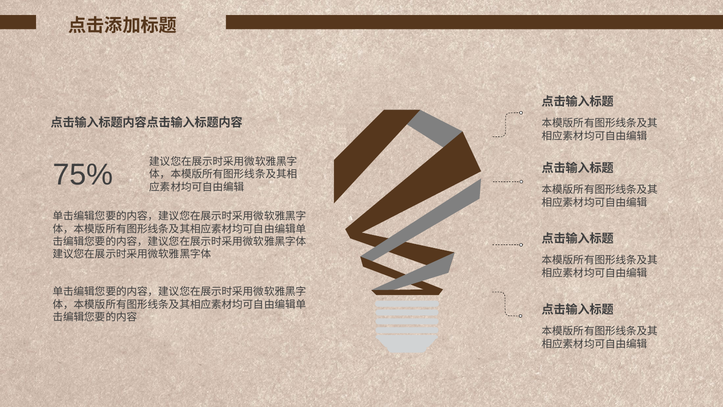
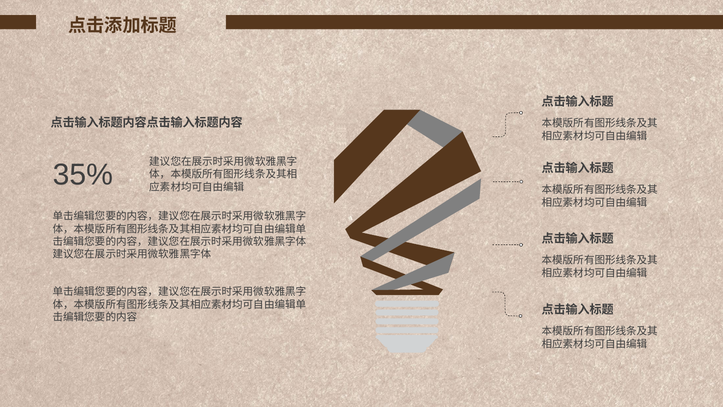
75%: 75% -> 35% (83, 175)
